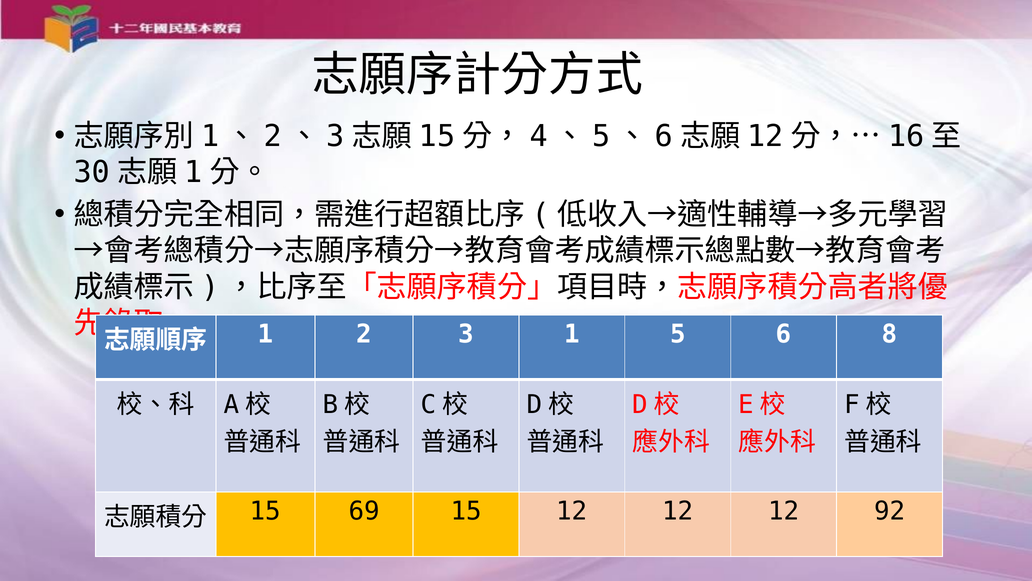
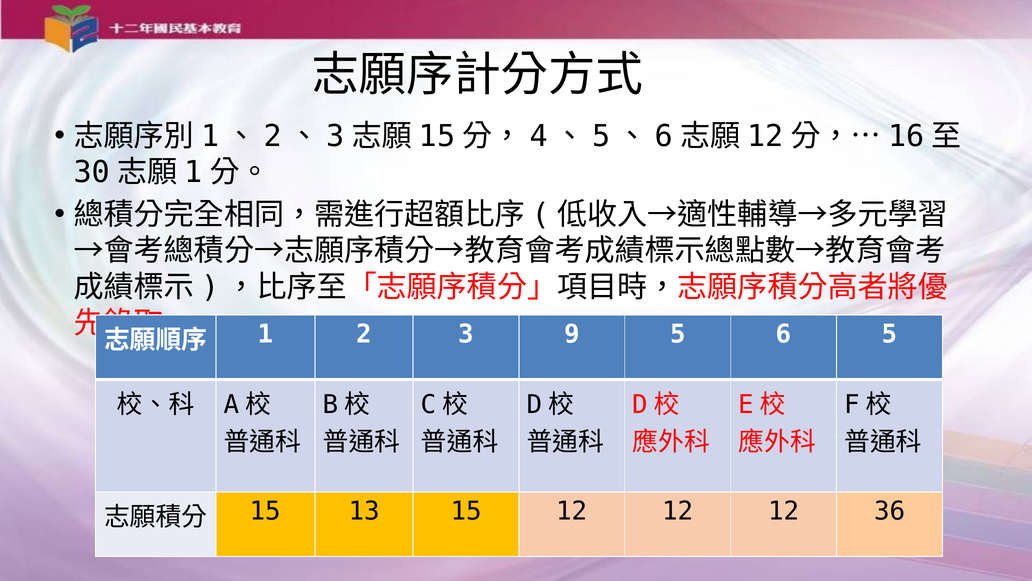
3 1: 1 -> 9 (572, 334)
6 8: 8 -> 5 (890, 334)
69: 69 -> 13 (364, 511)
92: 92 -> 36 (890, 511)
